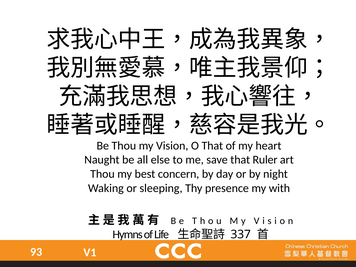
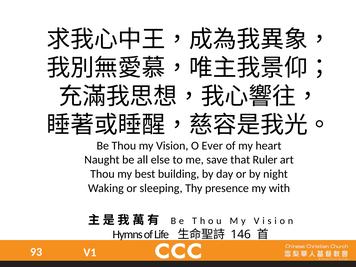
O That: That -> Ever (212, 146)
concern: concern -> building (179, 174)
337: 337 -> 146 (241, 234)
